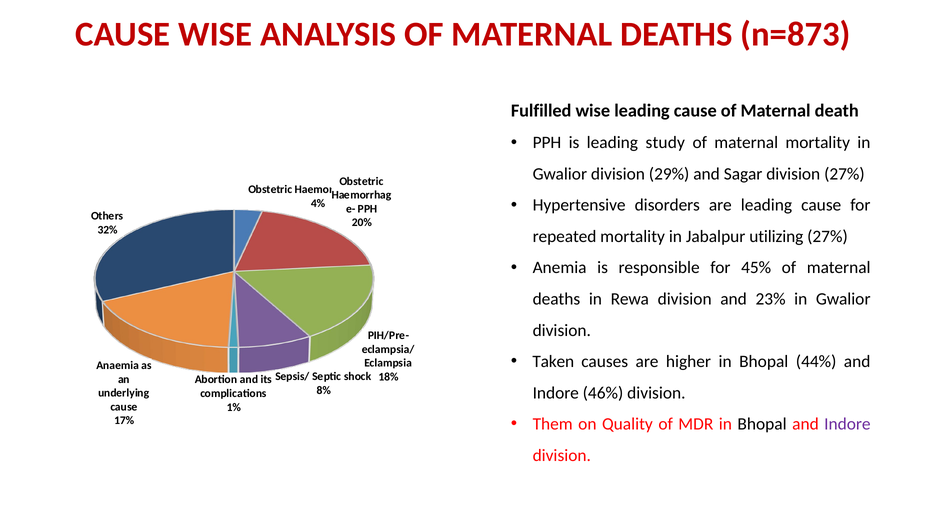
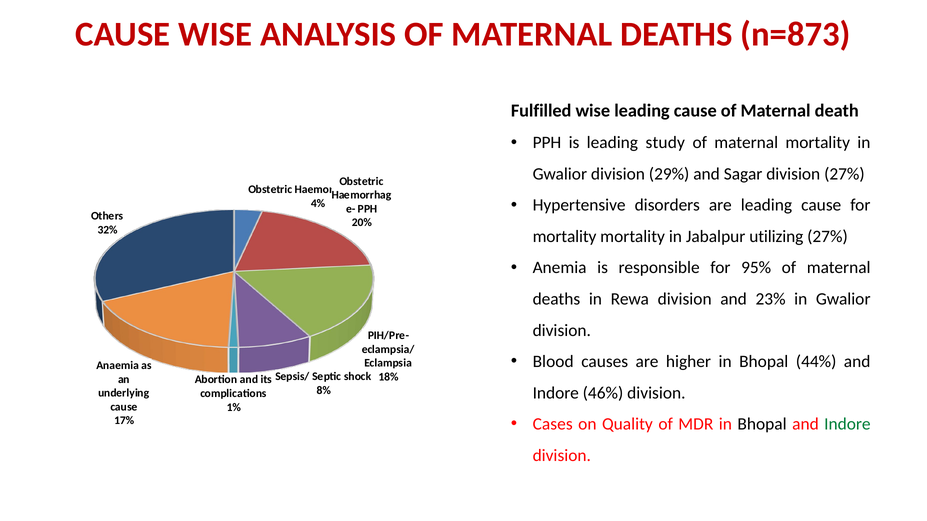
repeated: repeated -> mortality (565, 237)
45%: 45% -> 95% (756, 268)
Taken: Taken -> Blood (553, 362)
Them: Them -> Cases (553, 424)
Indore colour: purple -> green (847, 424)
